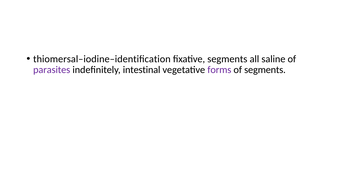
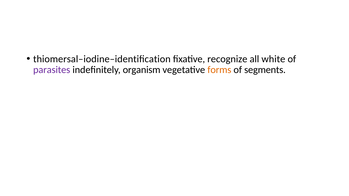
ﬁxative segments: segments -> recognize (227, 59)
saline: saline -> white (273, 59)
intestinal: intestinal -> organism (142, 70)
forms colour: purple -> orange (219, 70)
